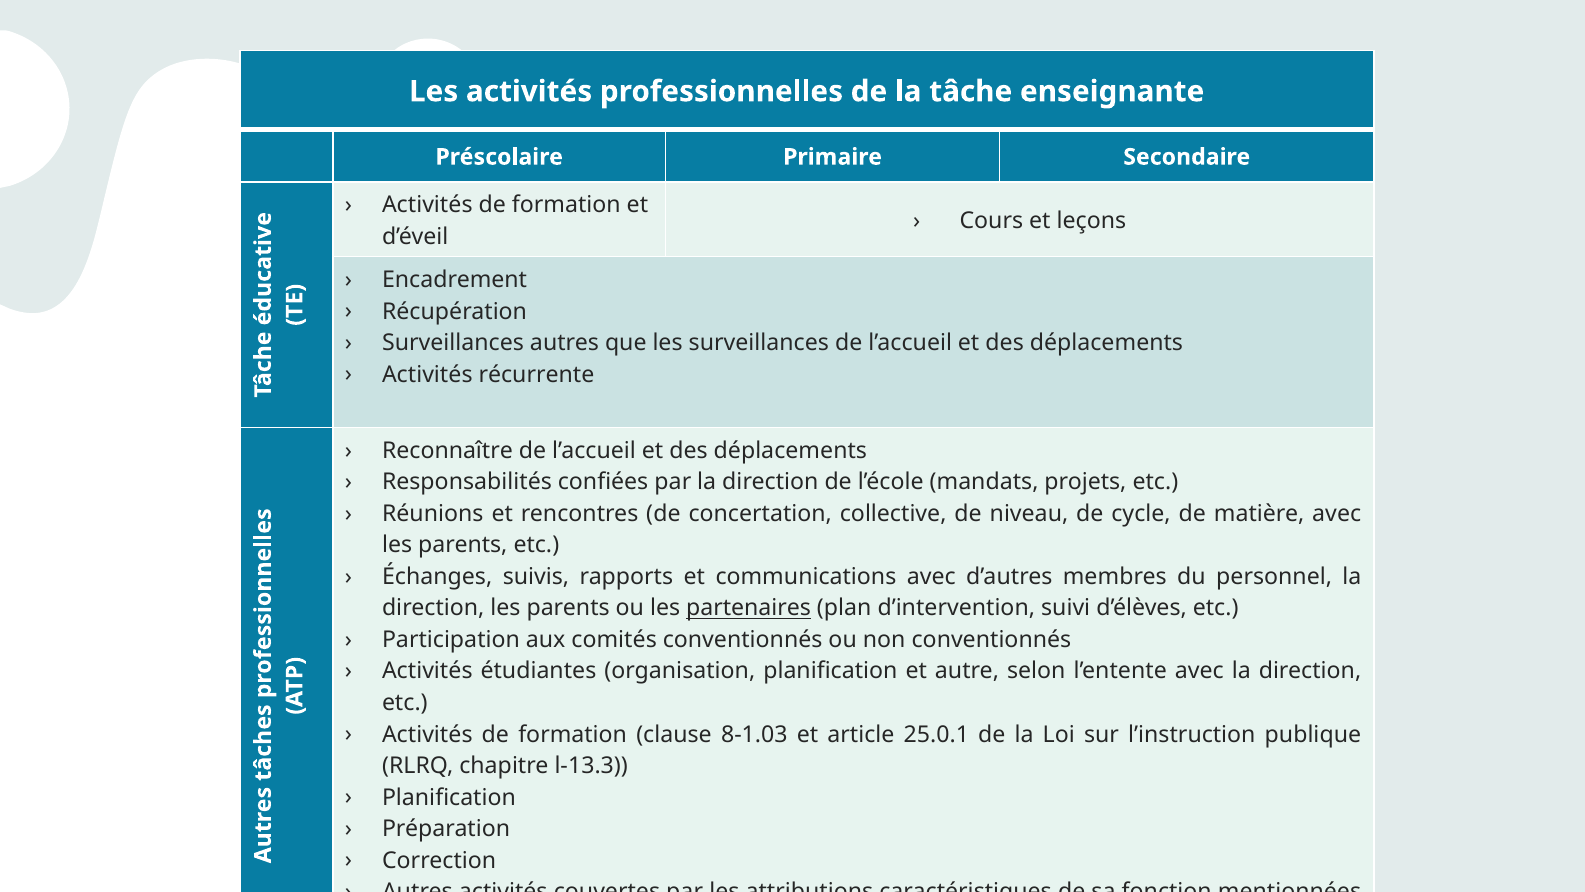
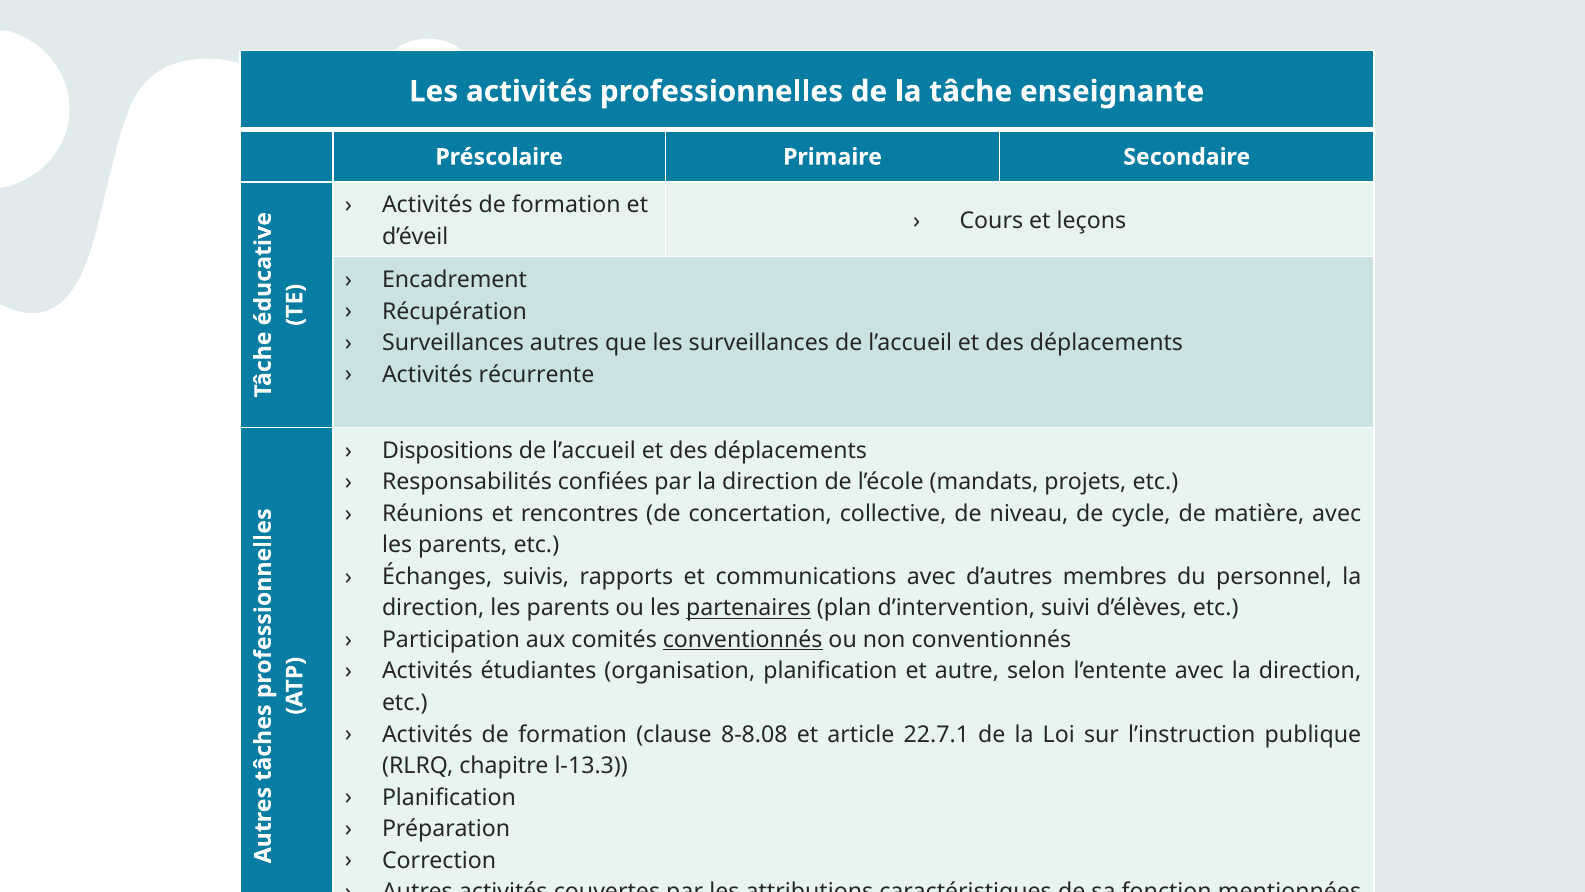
Reconnaître: Reconnaître -> Dispositions (448, 451)
conventionnés underline: none -> present (743, 640)
8-1.03: 8-1.03 -> 8-8.08 (754, 734)
25.0.1: 25.0.1 -> 22.7.1 (936, 734)
